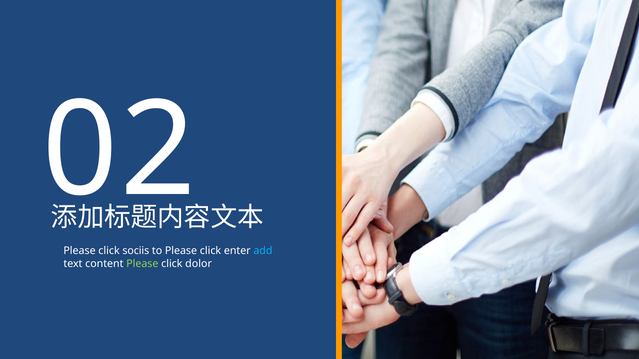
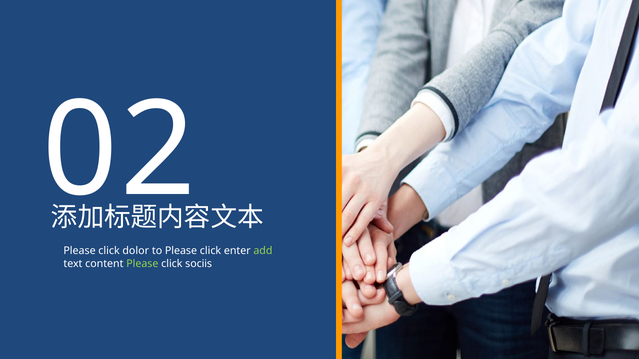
sociis: sociis -> dolor (136, 251)
add colour: light blue -> light green (263, 251)
dolor: dolor -> sociis (199, 264)
